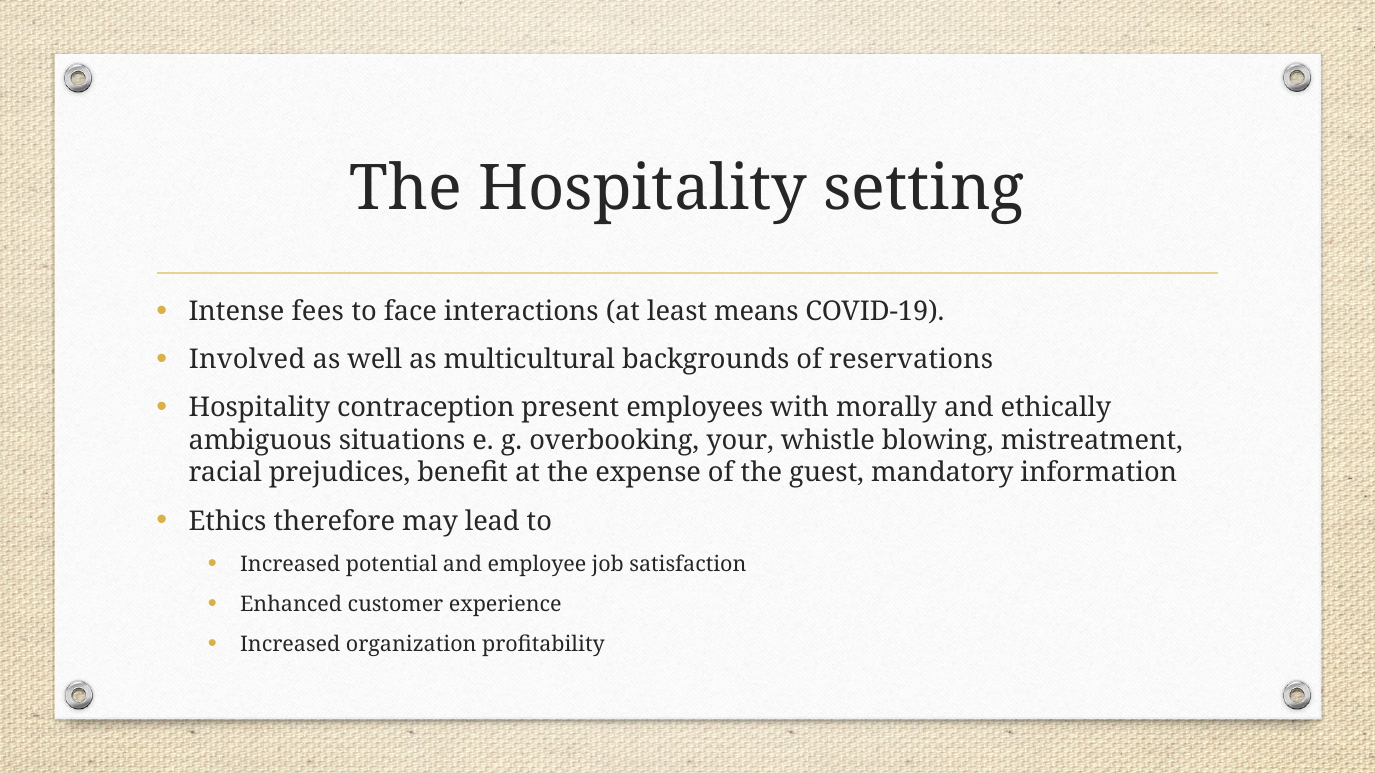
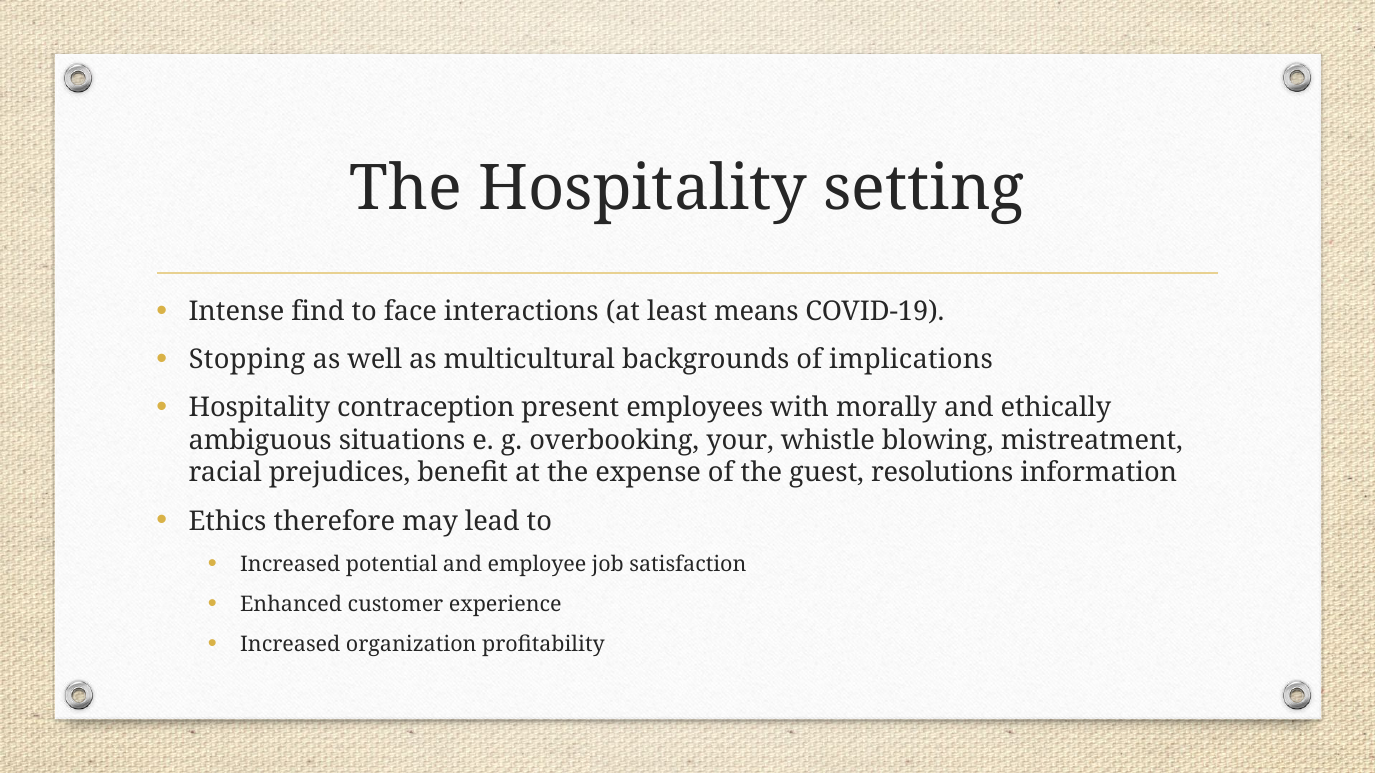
fees: fees -> find (318, 312)
Involved: Involved -> Stopping (247, 360)
reservations: reservations -> implications (911, 360)
mandatory: mandatory -> resolutions (942, 473)
